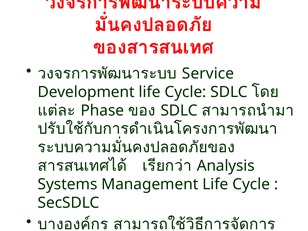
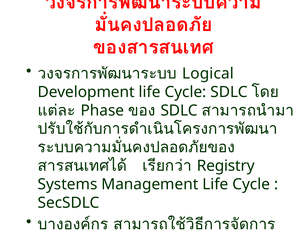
Service: Service -> Logical (208, 73)
Analysis: Analysis -> Registry (226, 166)
